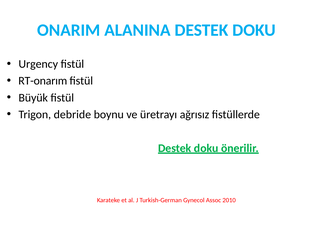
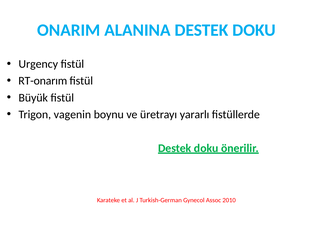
debride: debride -> vagenin (72, 115)
ağrısız: ağrısız -> yararlı (195, 115)
